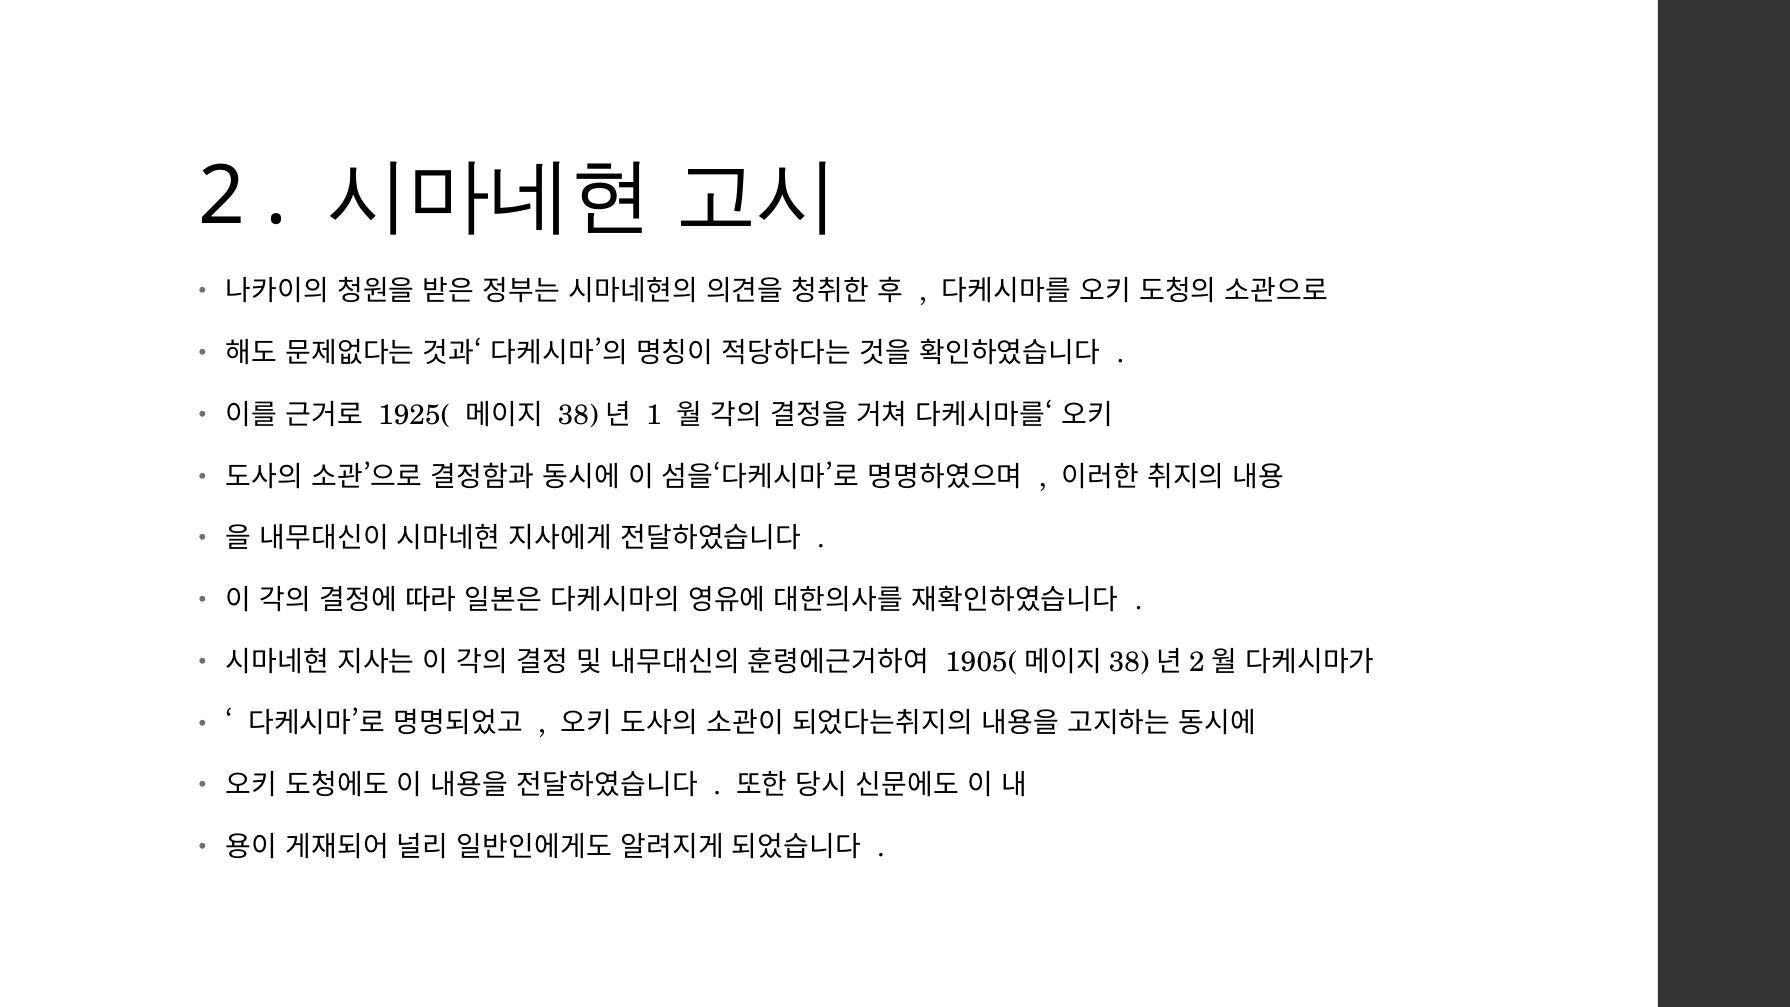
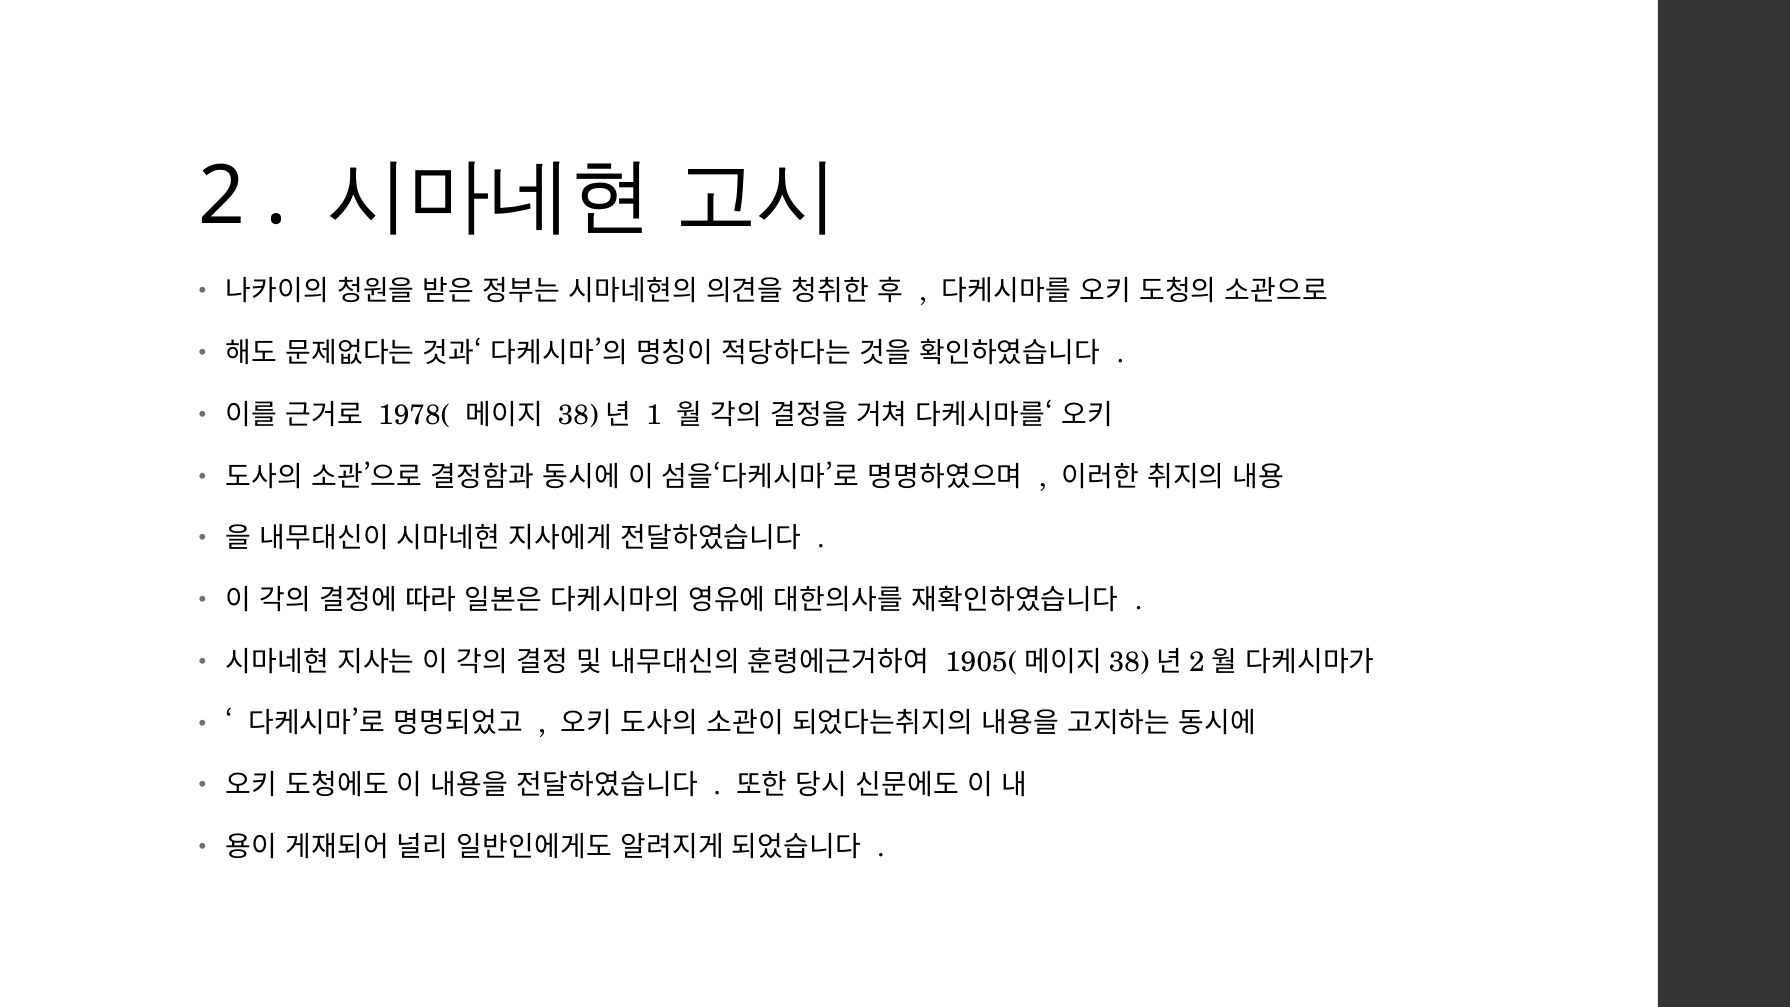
1925(: 1925( -> 1978( (414, 415)
